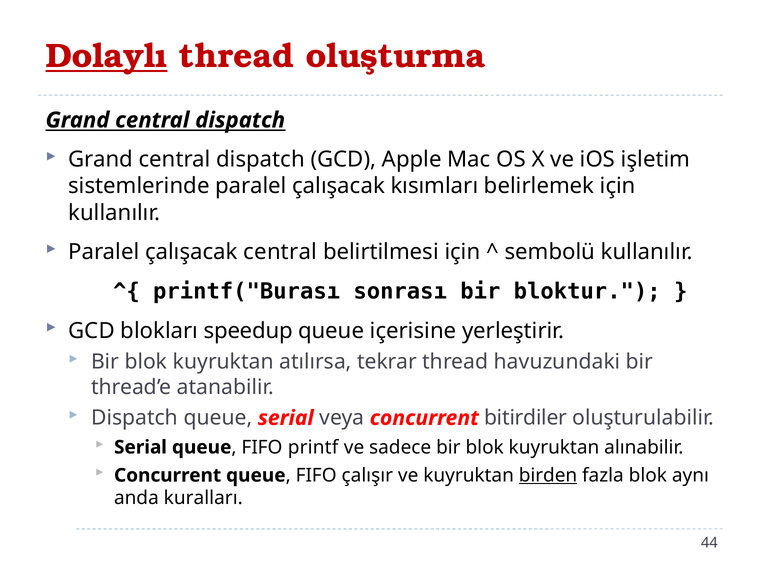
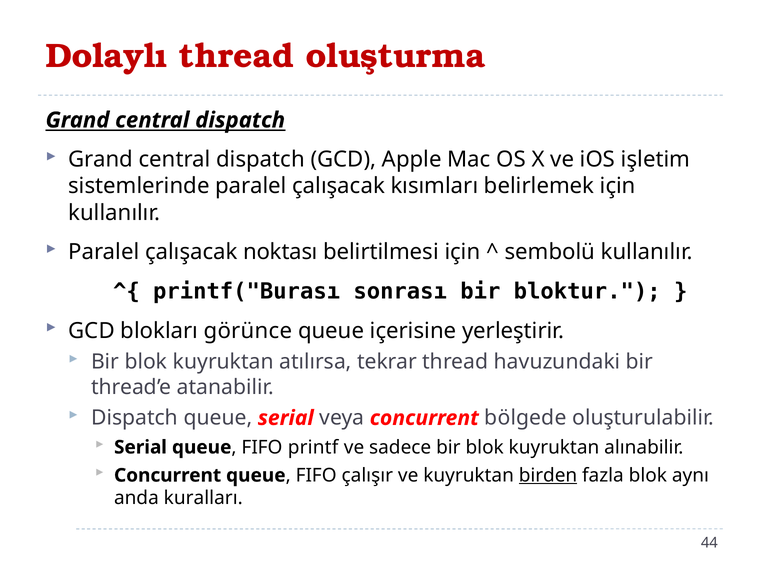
Dolaylı underline: present -> none (107, 56)
çalışacak central: central -> noktası (280, 252)
speedup: speedup -> görünce (248, 331)
bitirdiler: bitirdiler -> bölgede (525, 418)
